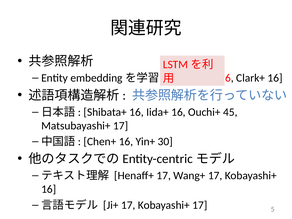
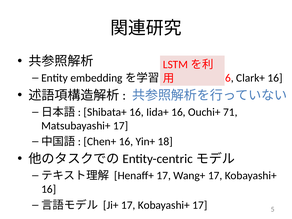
45: 45 -> 71 (230, 112)
30: 30 -> 18 (165, 142)
